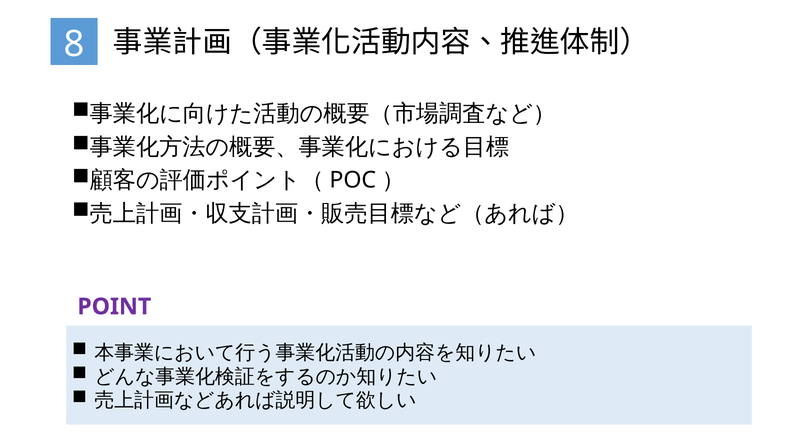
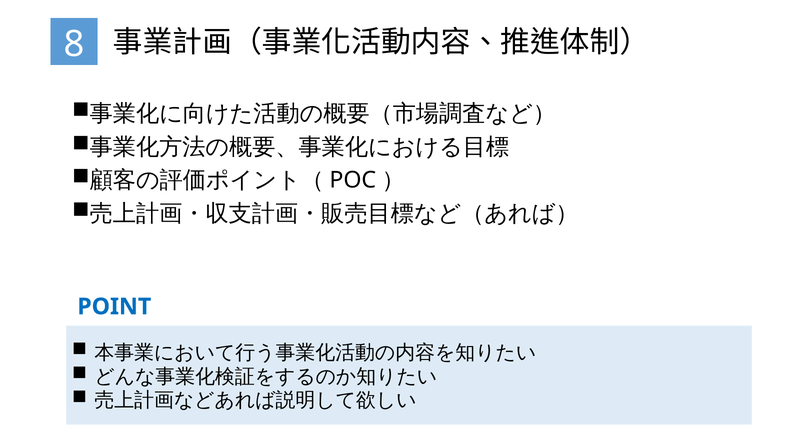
POINT colour: purple -> blue (114, 307)
